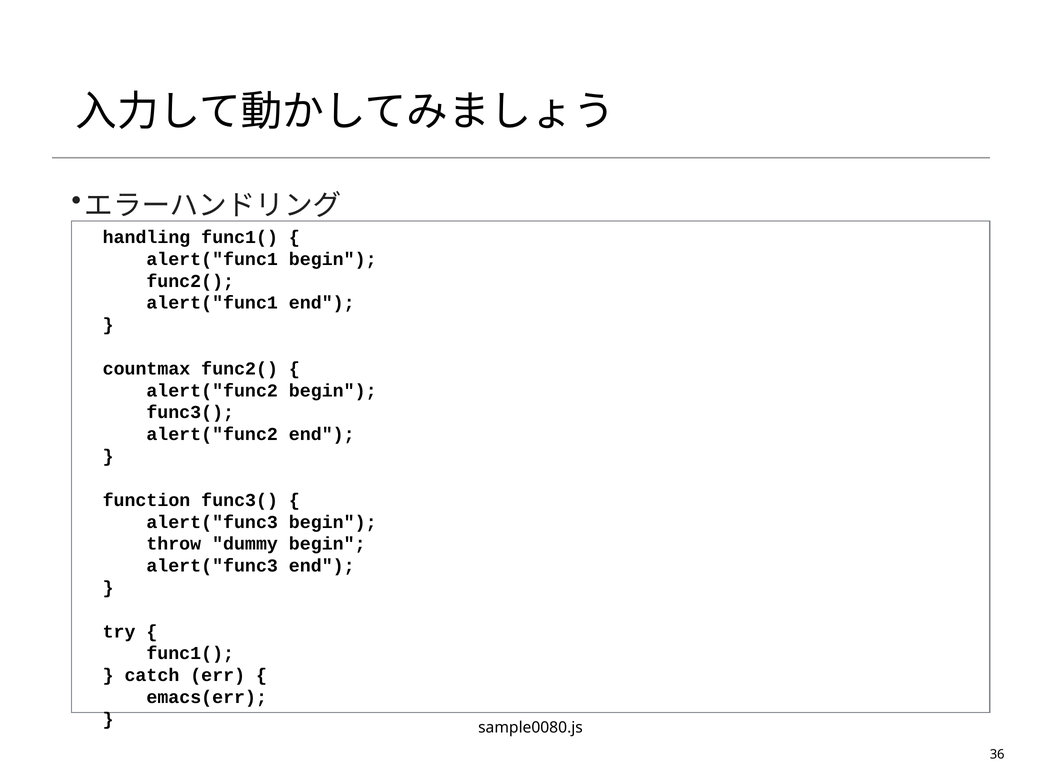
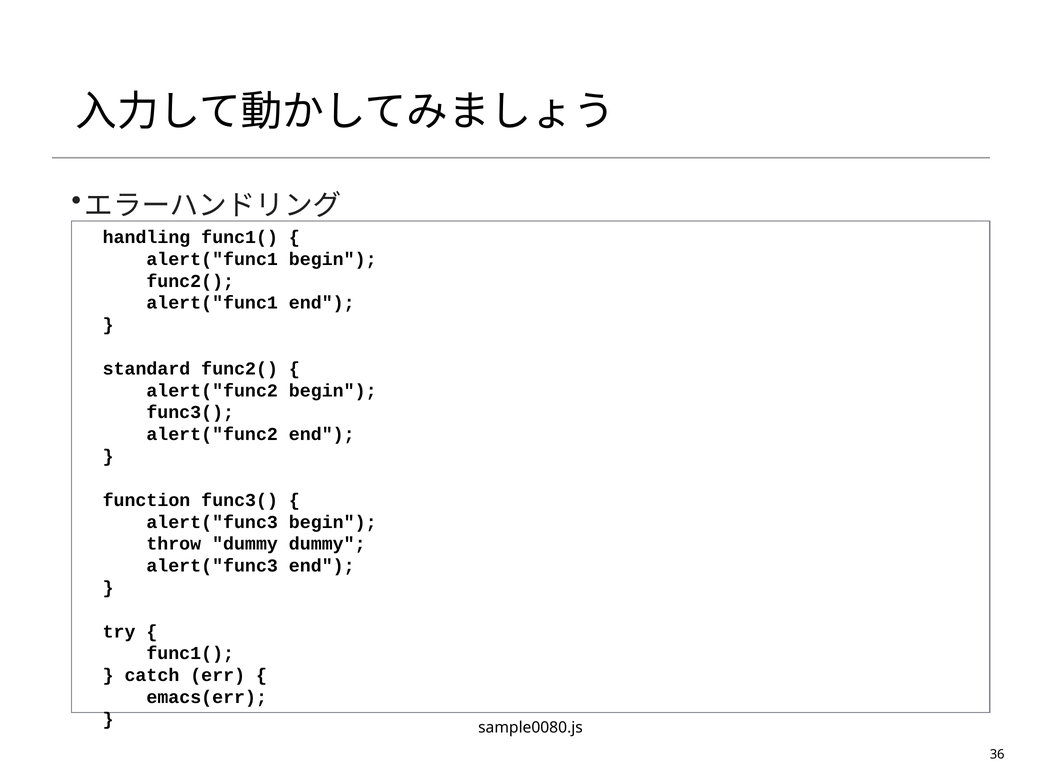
countmax: countmax -> standard (146, 368)
dummy begin: begin -> dummy (327, 544)
